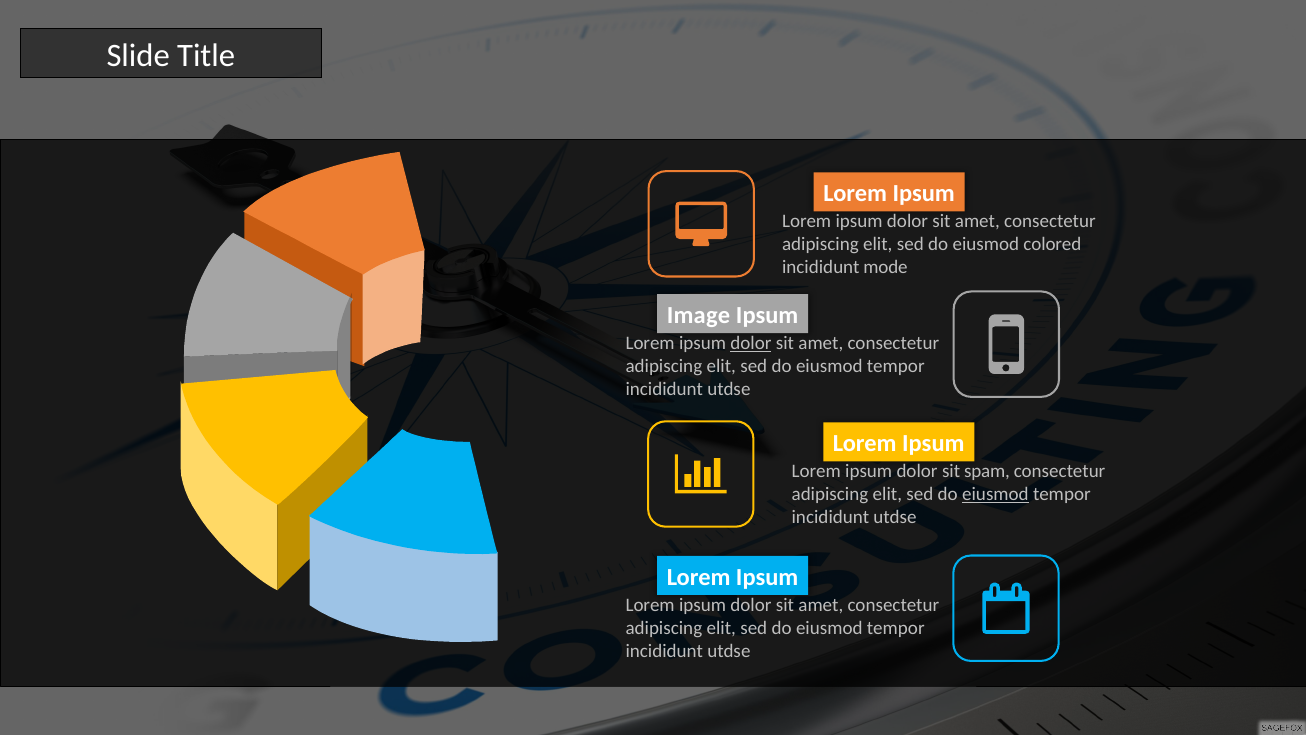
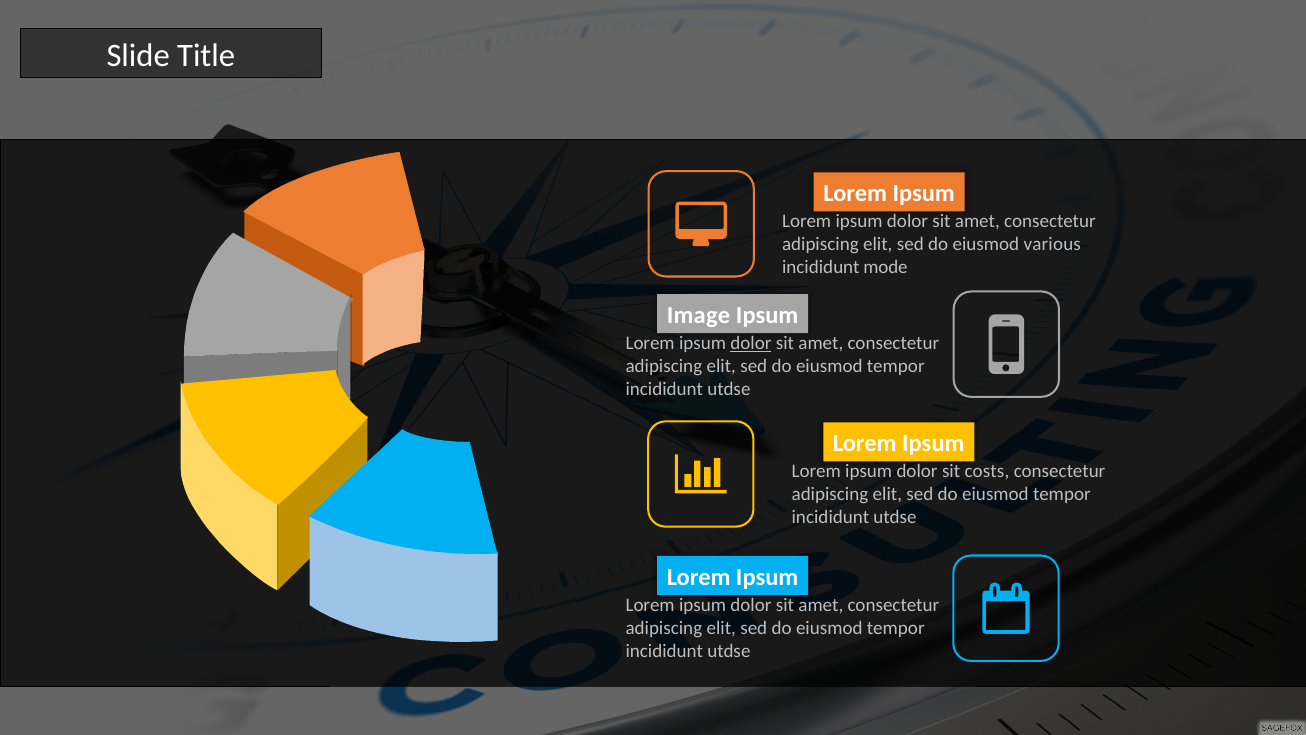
colored: colored -> various (1052, 244)
spam: spam -> costs (987, 471)
eiusmod underline: present -> none (995, 494)
